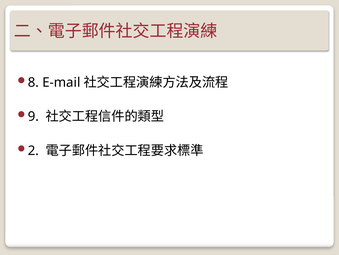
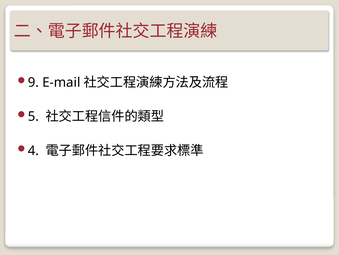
8: 8 -> 9 (33, 82)
9: 9 -> 5 (33, 116)
2: 2 -> 4 (33, 150)
